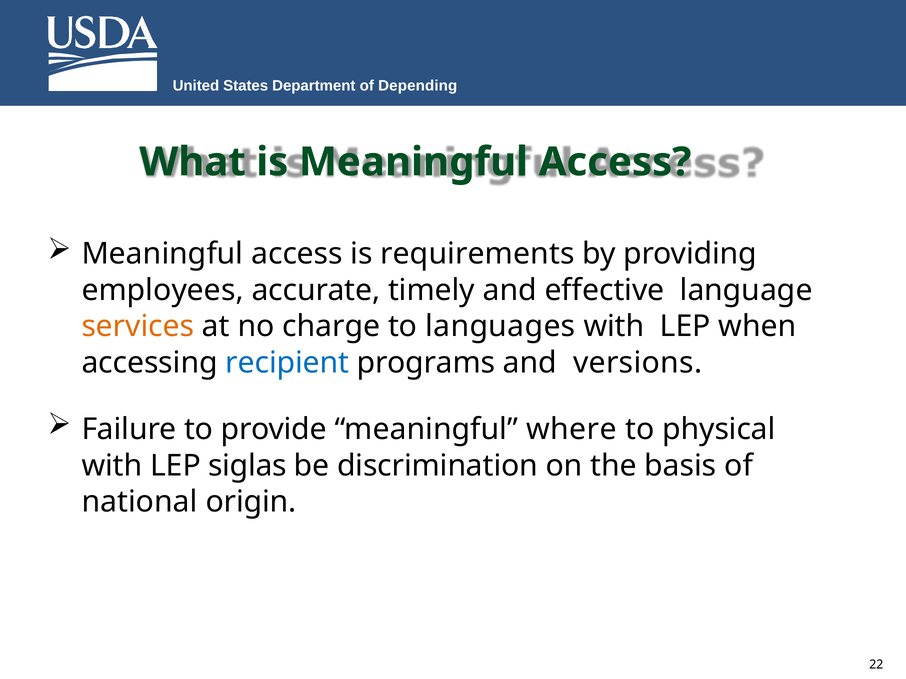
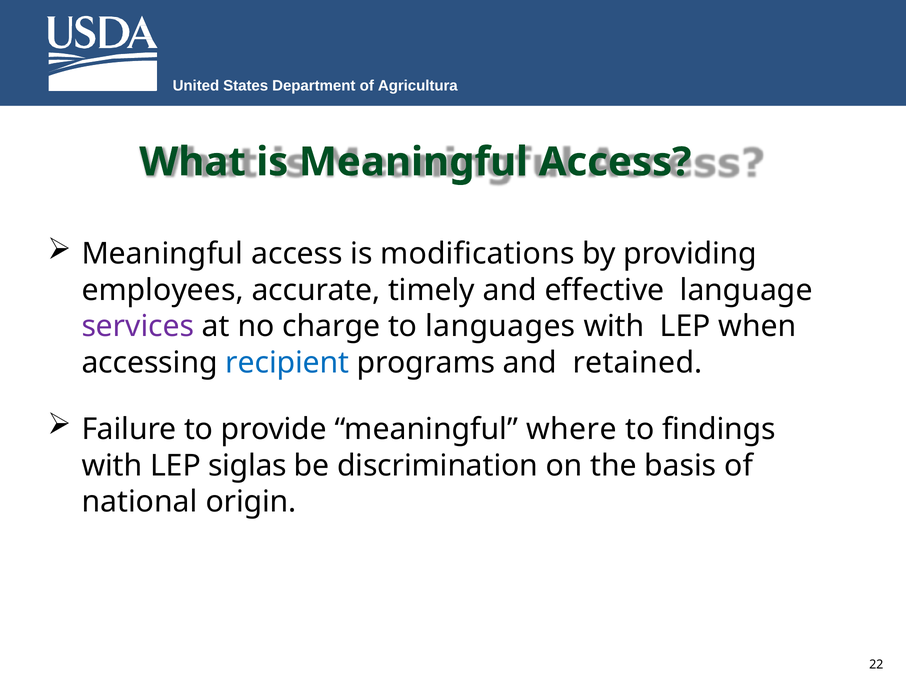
Depending: Depending -> Agricultura (418, 86)
requirements: requirements -> modifications (477, 254)
services colour: orange -> purple (138, 327)
versions: versions -> retained (638, 363)
physical: physical -> findings (719, 430)
